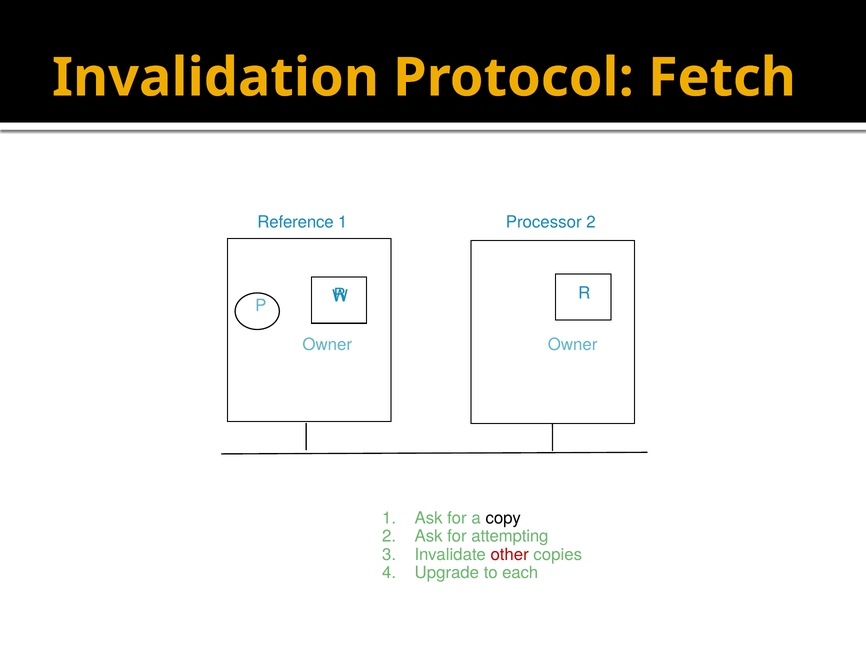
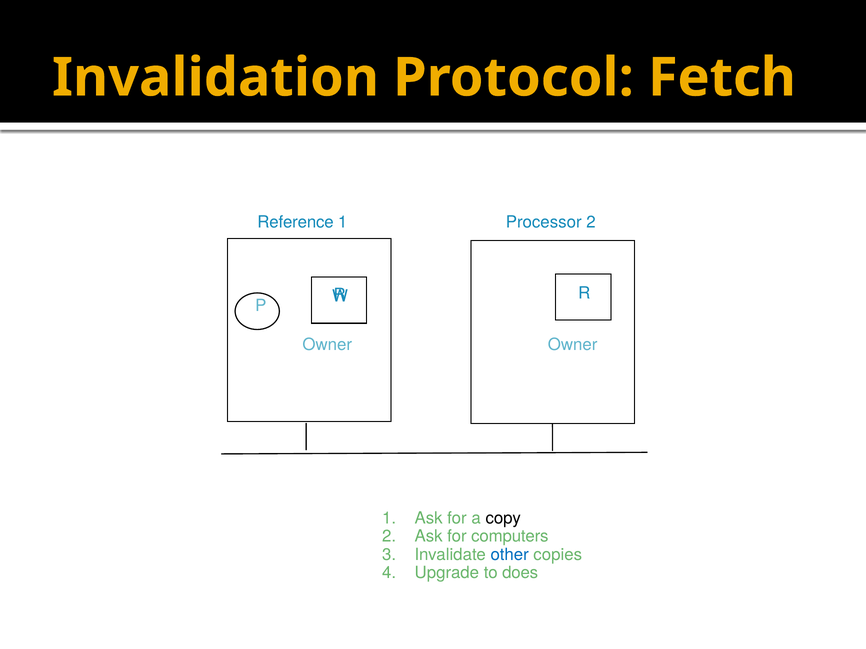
attempting: attempting -> computers (510, 537)
other colour: red -> blue (510, 555)
each: each -> does (520, 573)
